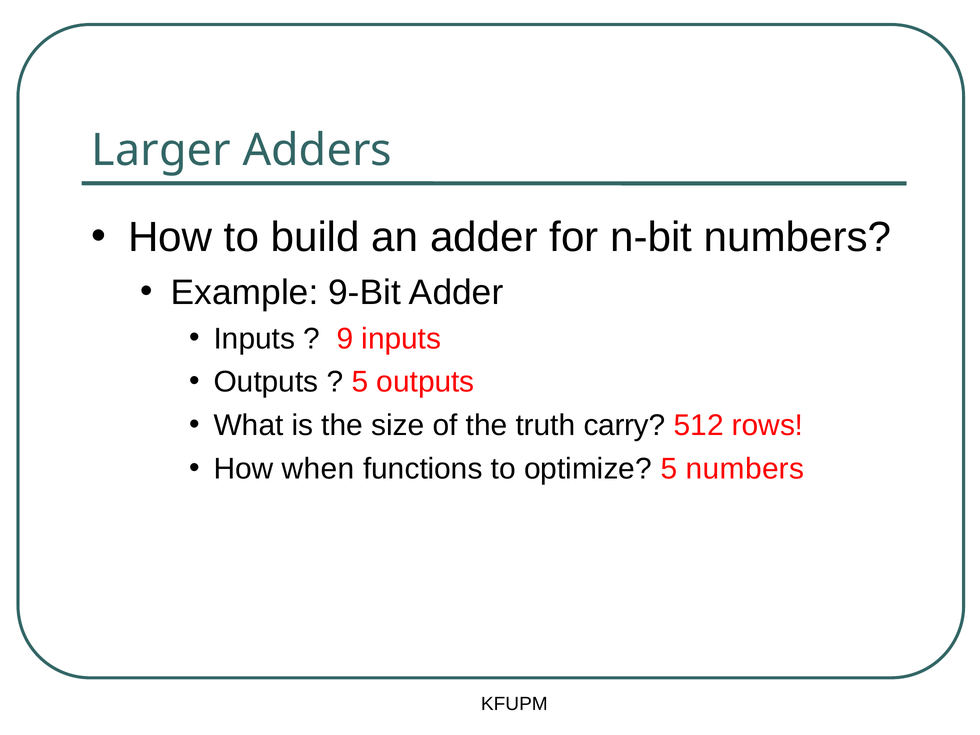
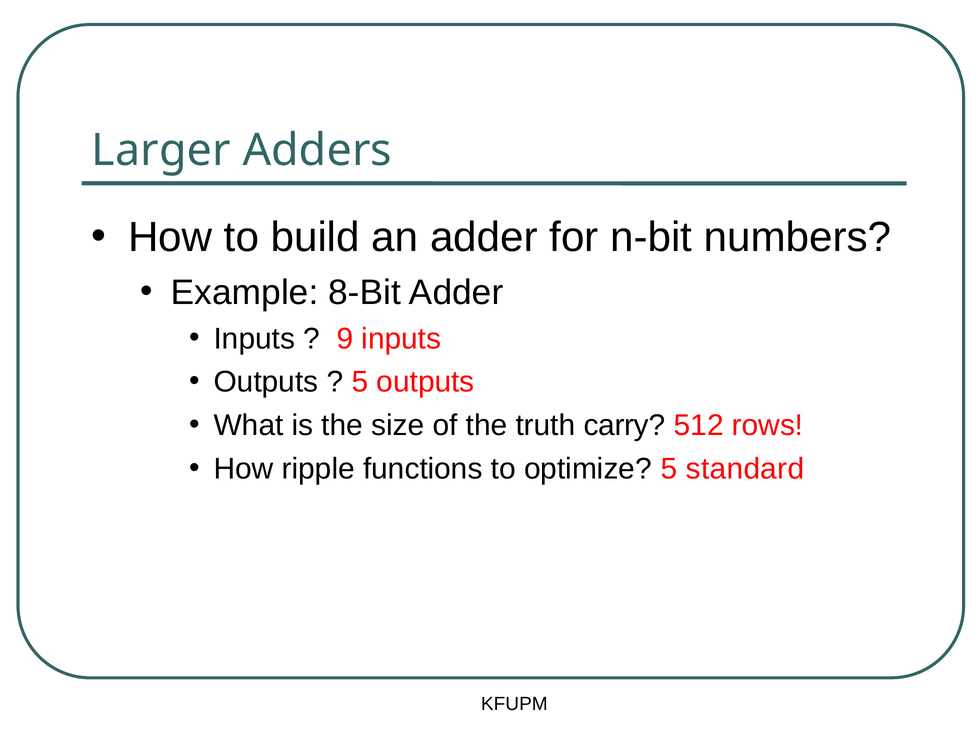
9-Bit: 9-Bit -> 8-Bit (365, 292)
when: when -> ripple (318, 469)
5 numbers: numbers -> standard (745, 469)
